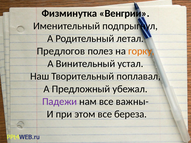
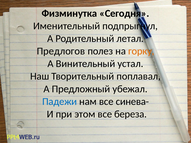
Венгрии: Венгрии -> Сегодня (124, 13)
Падежи colour: purple -> blue (60, 102)
важны-: важны- -> синева- (132, 102)
